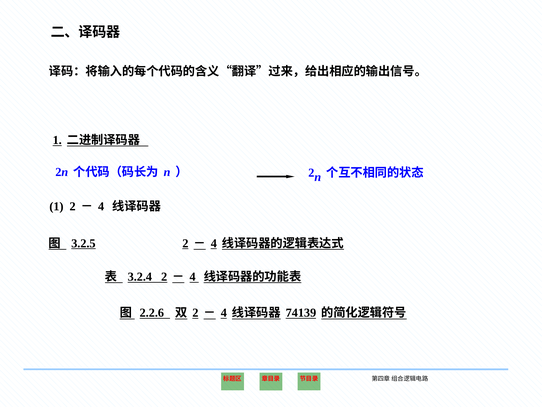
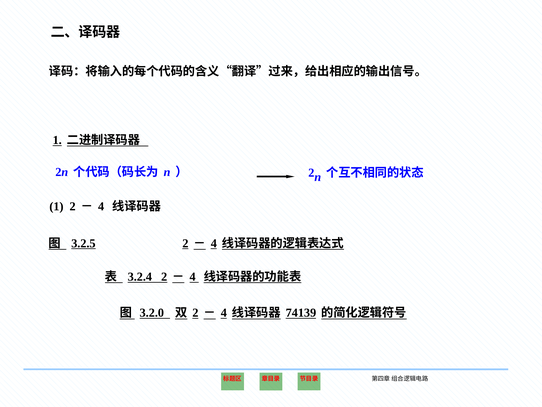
2.2.6: 2.2.6 -> 3.2.0 (152, 313)
